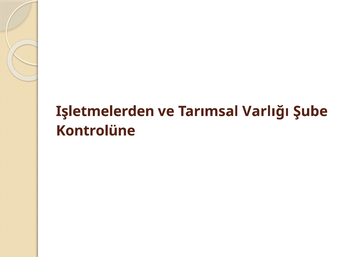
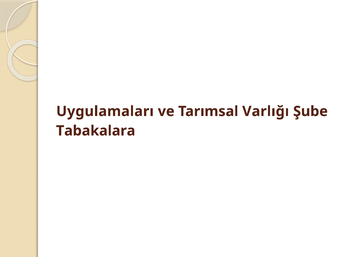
Işletmelerden: Işletmelerden -> Uygulamaları (105, 111)
Kontrolüne: Kontrolüne -> Tabakalara (96, 131)
